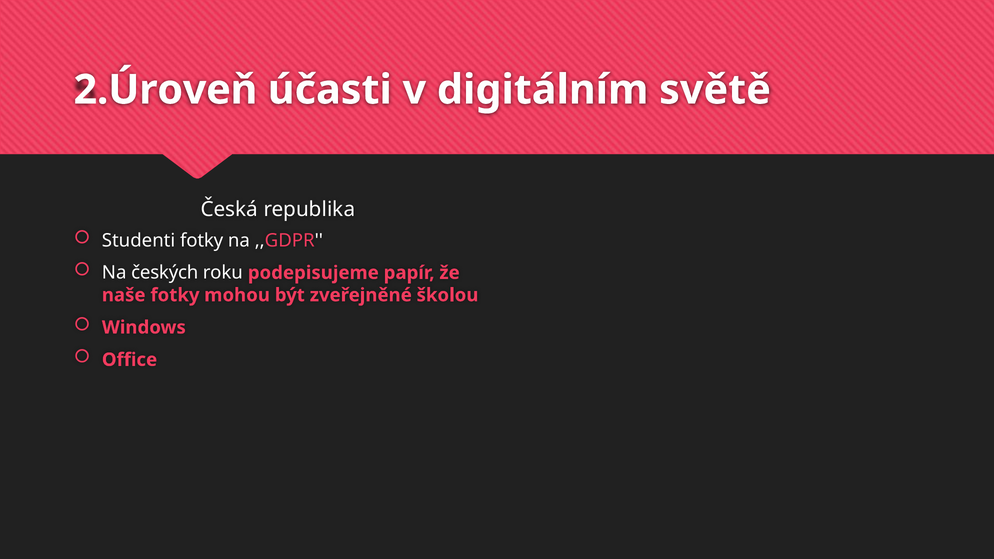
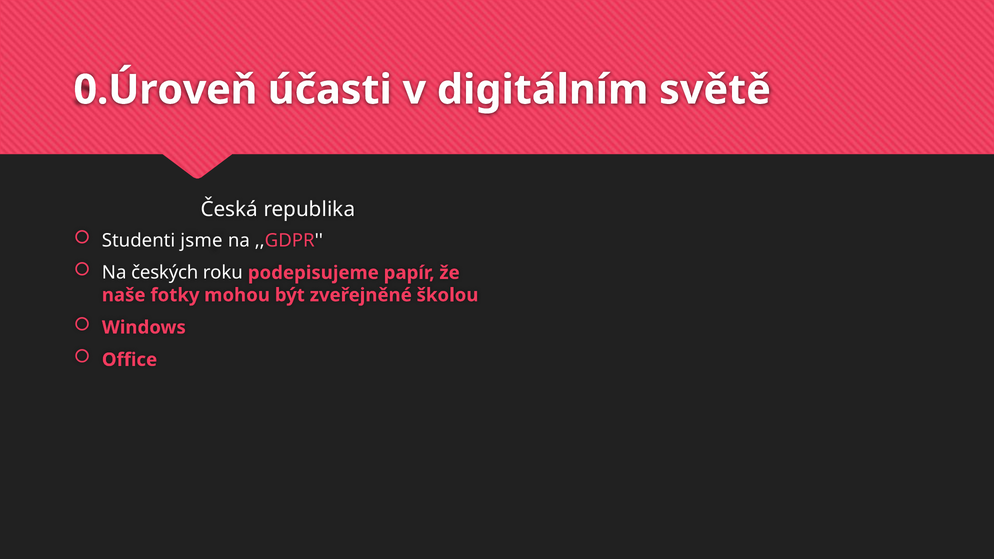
2.Úroveň: 2.Úroveň -> 0.Úroveň (165, 90)
Studenti fotky: fotky -> jsme (201, 241)
